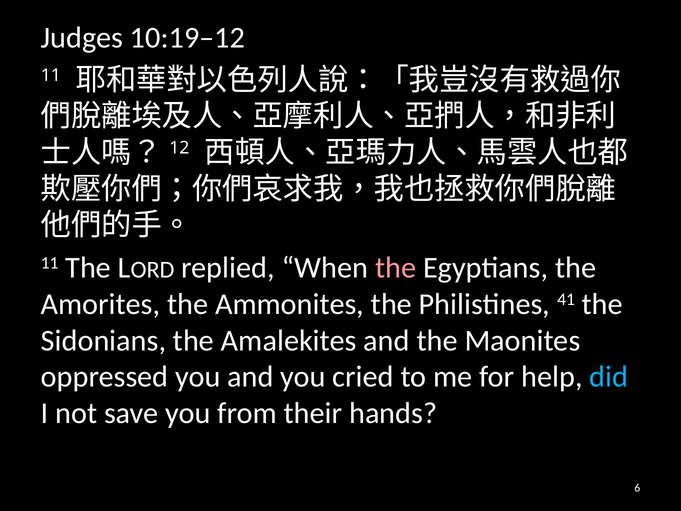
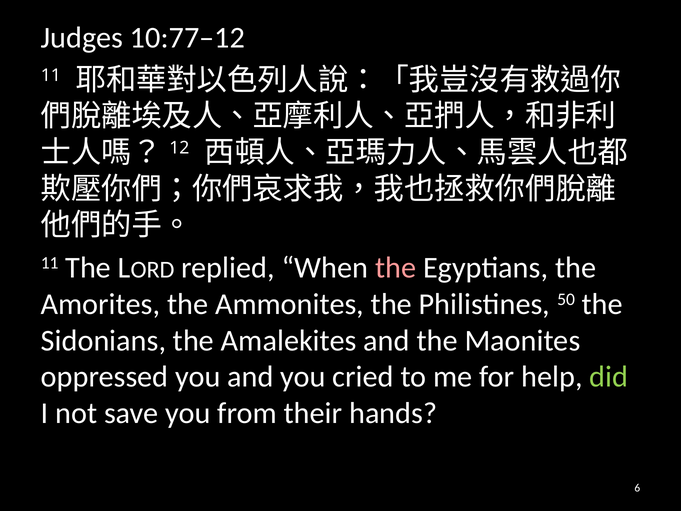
10:19–12: 10:19–12 -> 10:77–12 (188, 38)
41: 41 -> 50 (566, 299)
did colour: light blue -> light green (609, 377)
